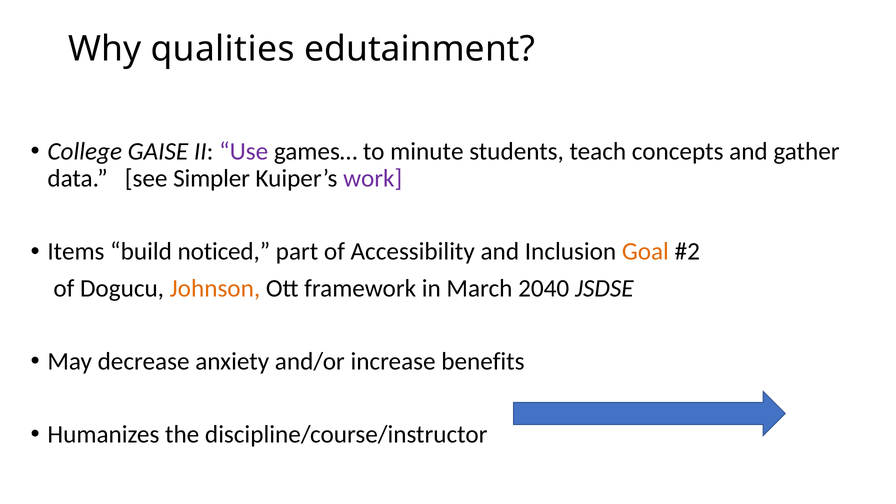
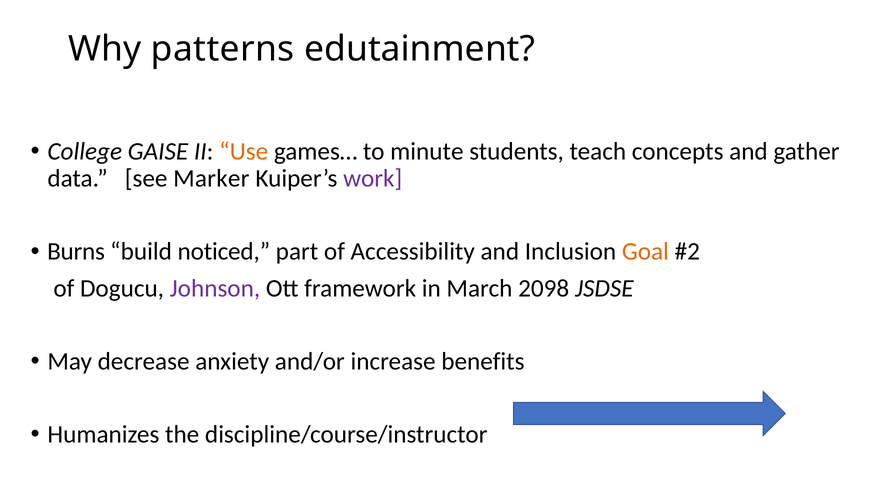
qualities: qualities -> patterns (223, 49)
Use colour: purple -> orange (244, 151)
Simpler: Simpler -> Marker (211, 178)
Items: Items -> Burns (76, 252)
Johnson colour: orange -> purple (215, 288)
2040: 2040 -> 2098 (544, 288)
